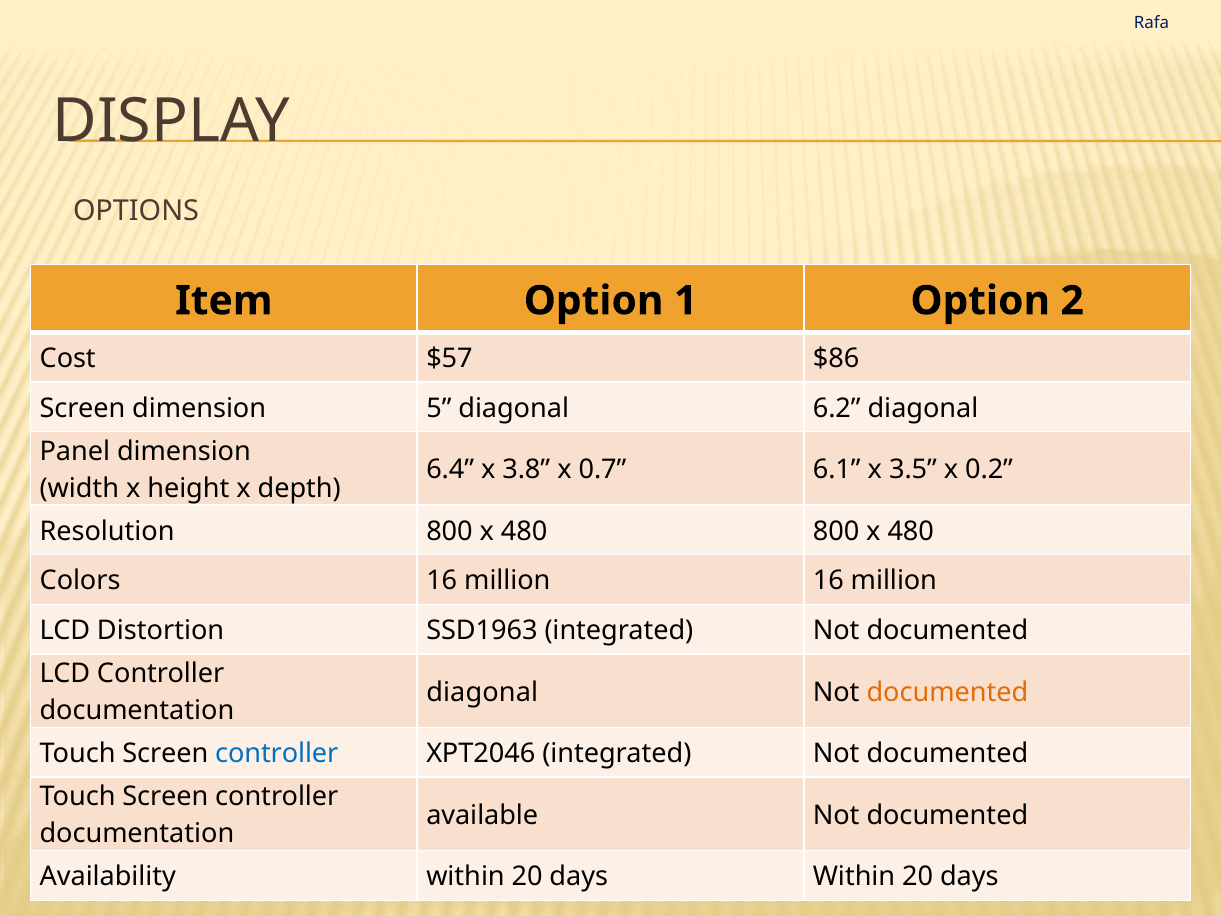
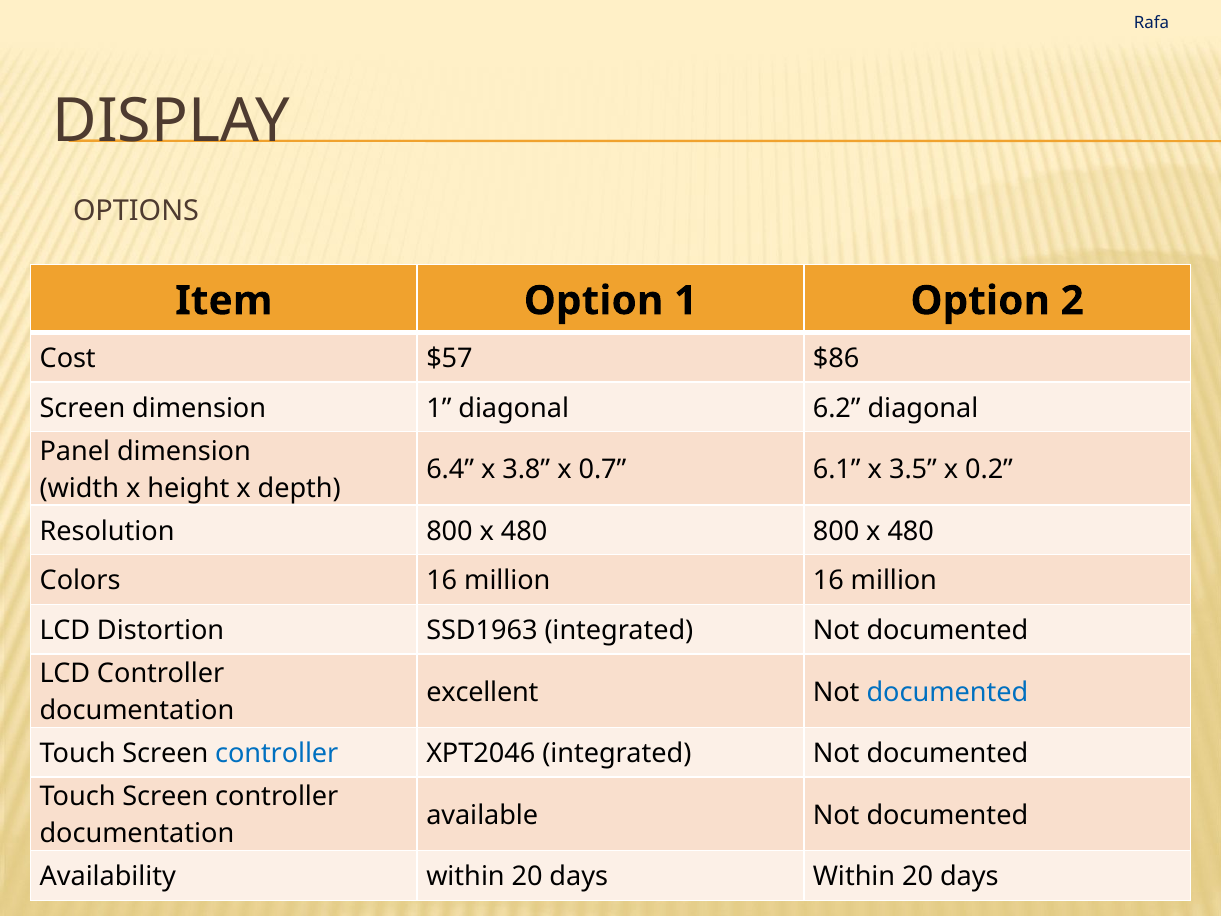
dimension 5: 5 -> 1 (439, 408)
diagonal: diagonal -> excellent (482, 692)
documented colour: orange -> blue (947, 692)
